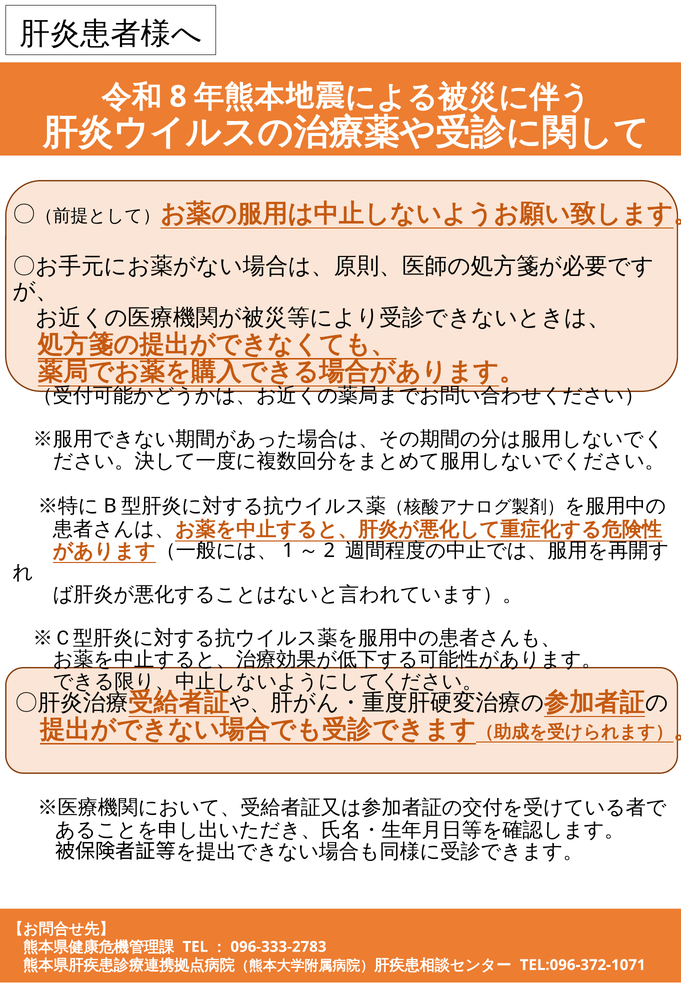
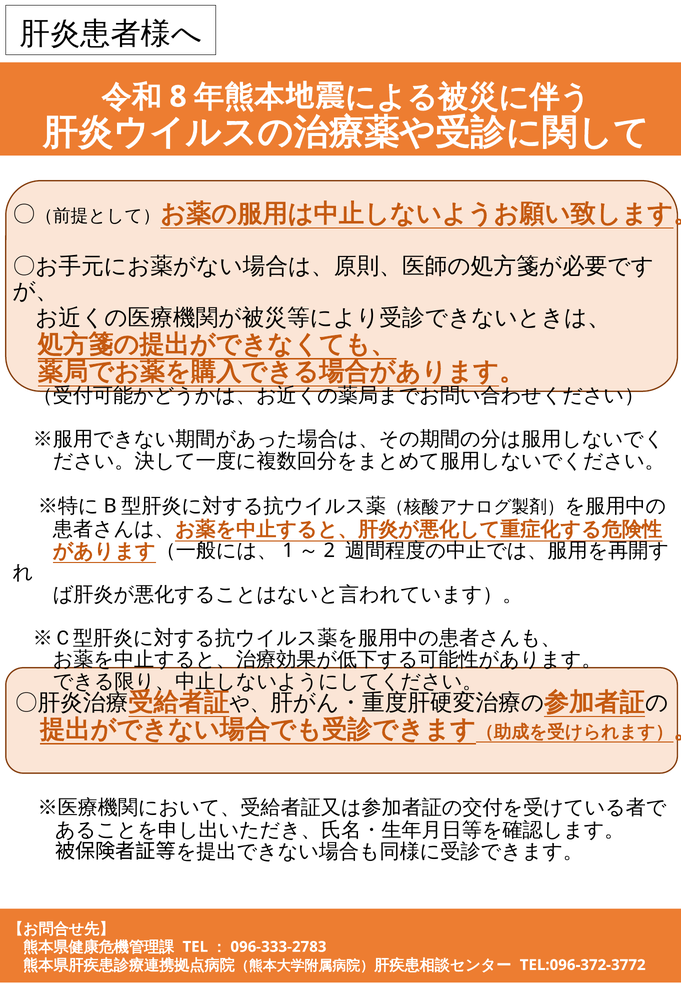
TEL:096-372-1071: TEL:096-372-1071 -> TEL:096-372-3772 (583, 966)
